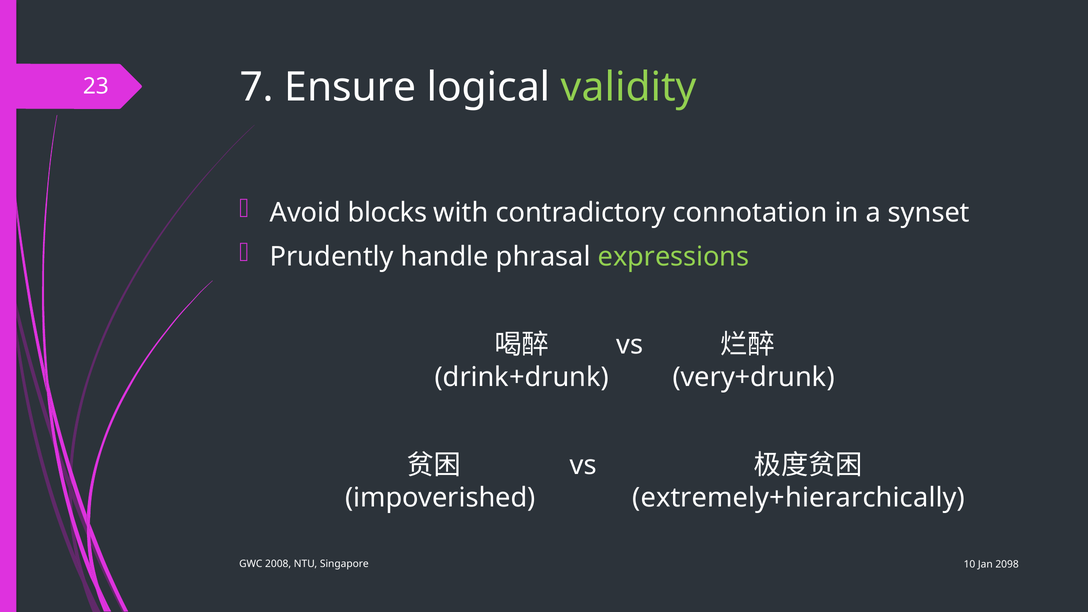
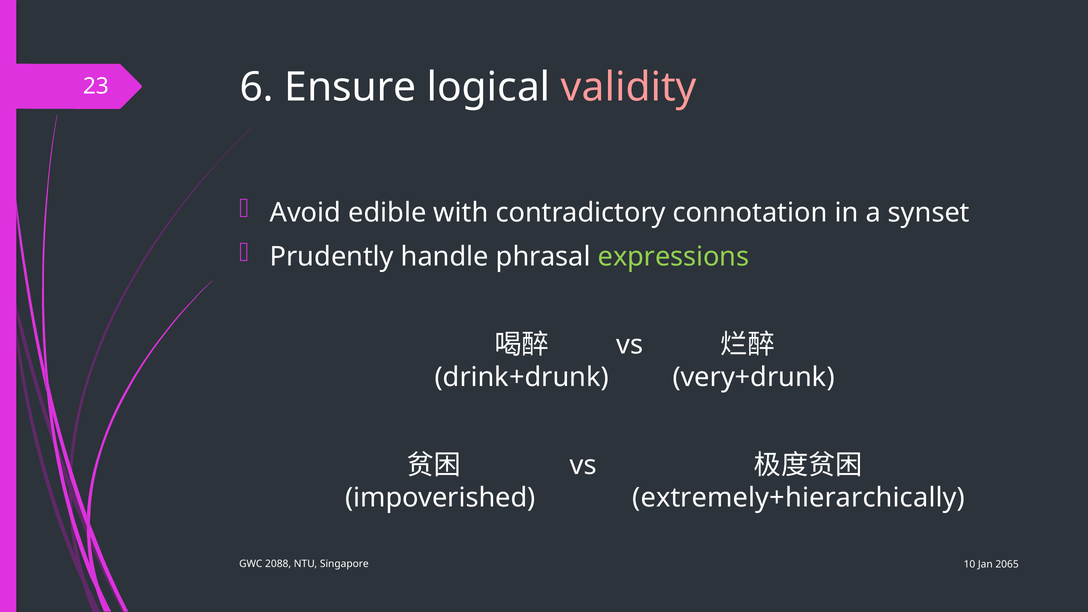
7: 7 -> 6 (257, 87)
validity colour: light green -> pink (629, 87)
blocks: blocks -> edible (387, 213)
2008: 2008 -> 2088 (278, 564)
2098: 2098 -> 2065 (1007, 564)
